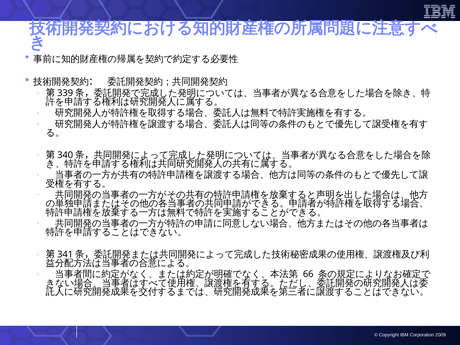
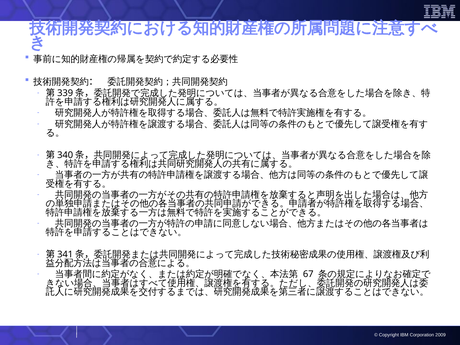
66: 66 -> 67 (308, 274)
